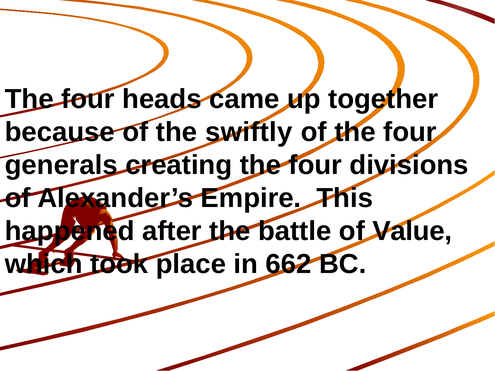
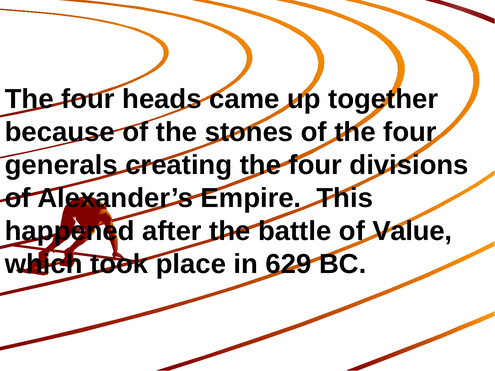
swiftly: swiftly -> stones (249, 132)
662: 662 -> 629 (289, 264)
